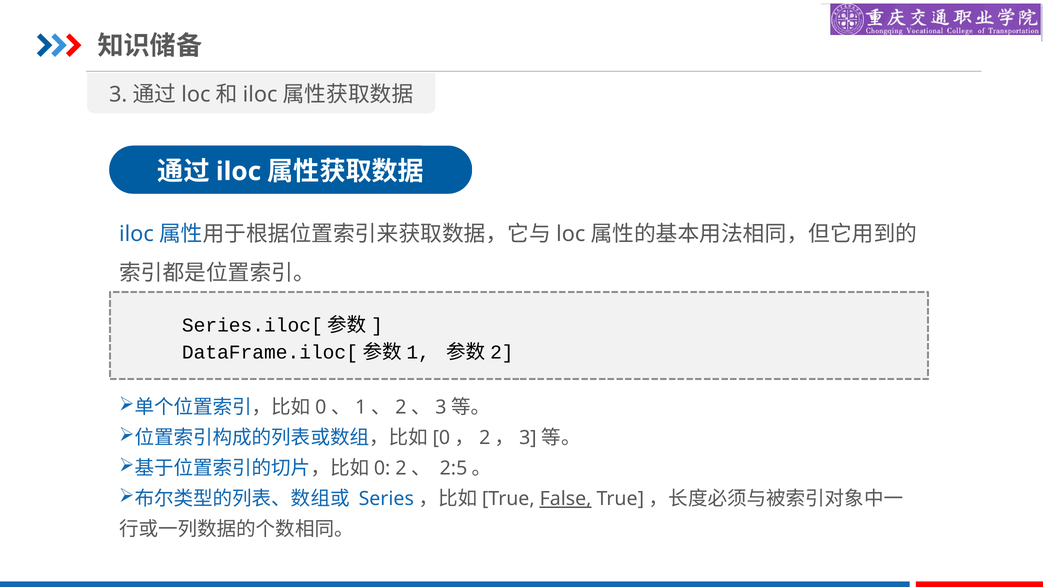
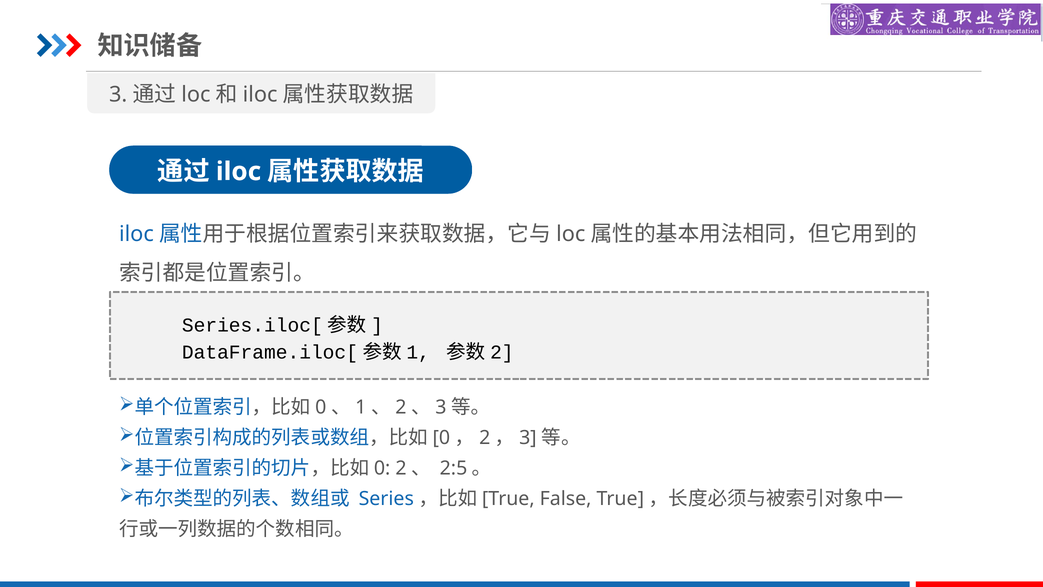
False underline: present -> none (566, 499)
